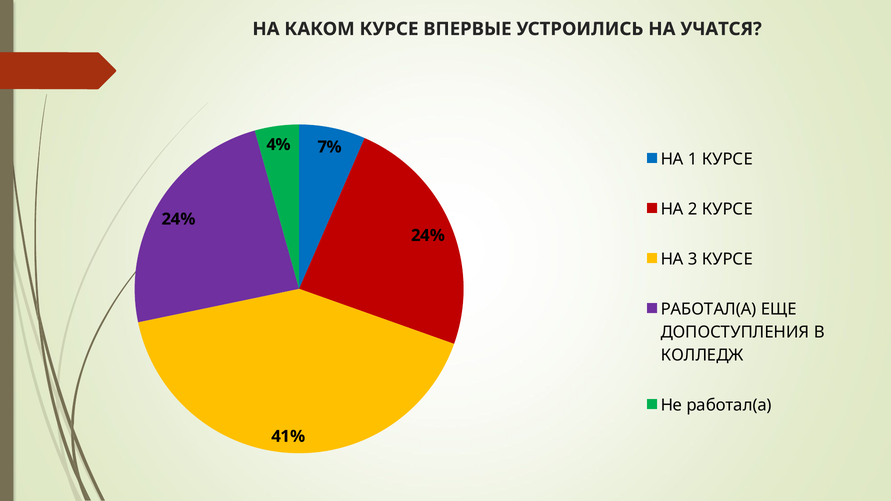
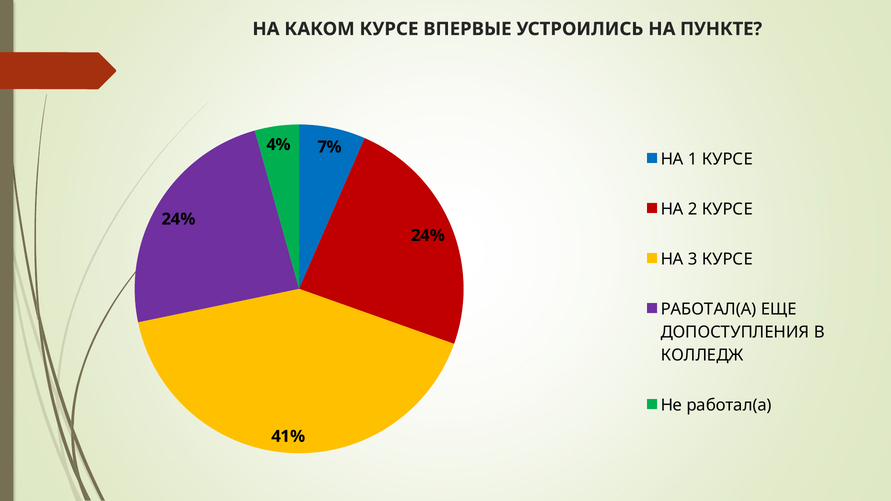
УЧАТСЯ: УЧАТСЯ -> ПУНКТЕ (721, 29)
